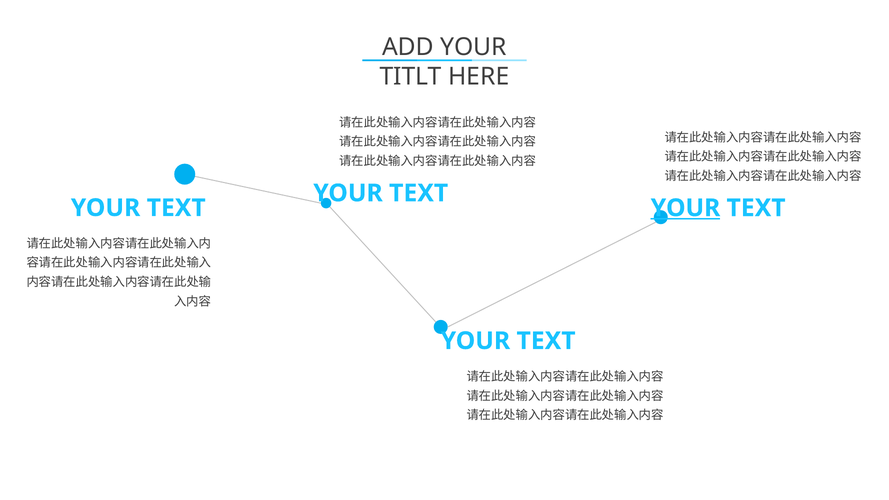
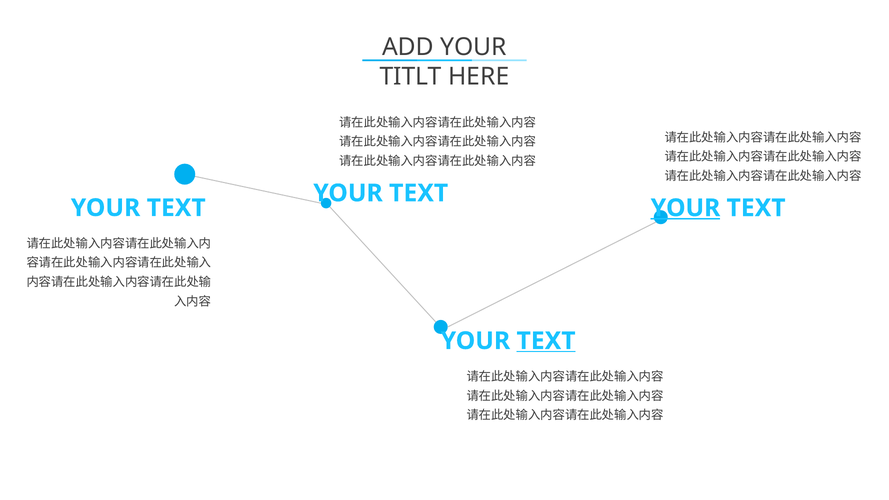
TEXT underline: none -> present (546, 341)
